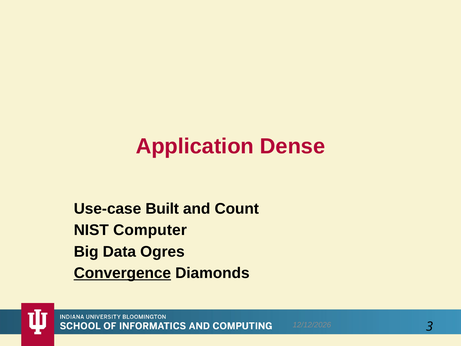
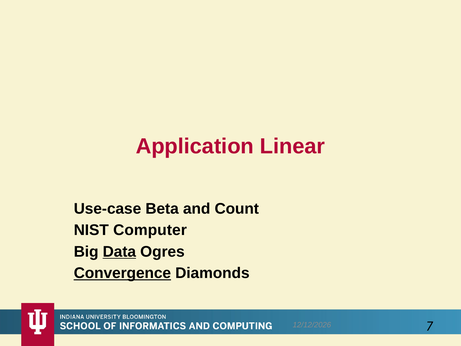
Dense: Dense -> Linear (293, 146)
Built: Built -> Beta (162, 209)
Data underline: none -> present (119, 252)
3: 3 -> 7 (429, 326)
